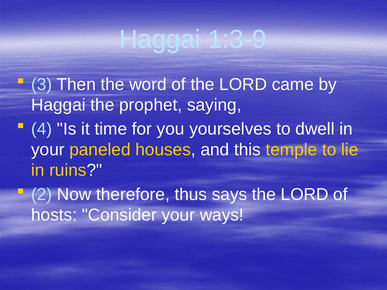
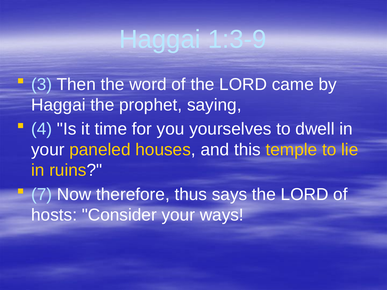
2: 2 -> 7 (42, 195)
